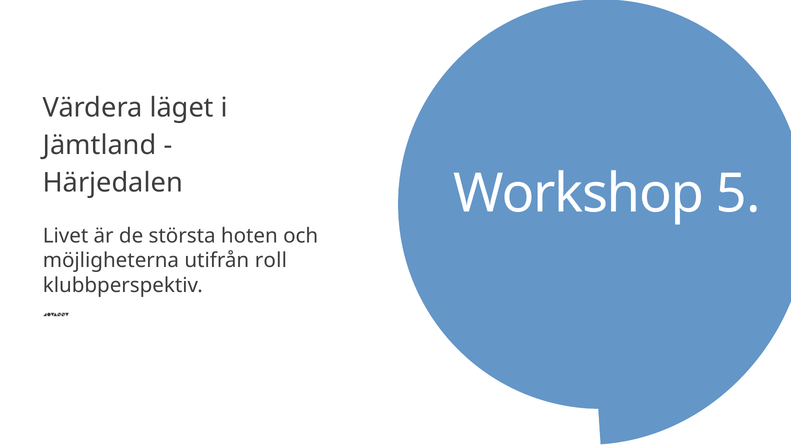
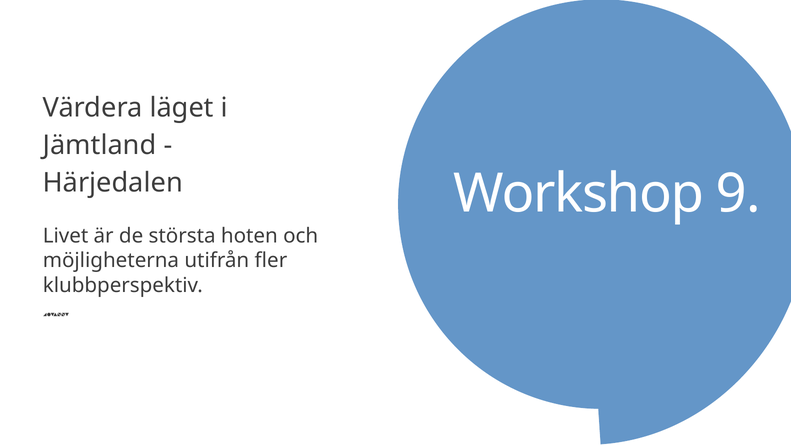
5: 5 -> 9 (738, 194)
roll: roll -> fler (271, 261)
